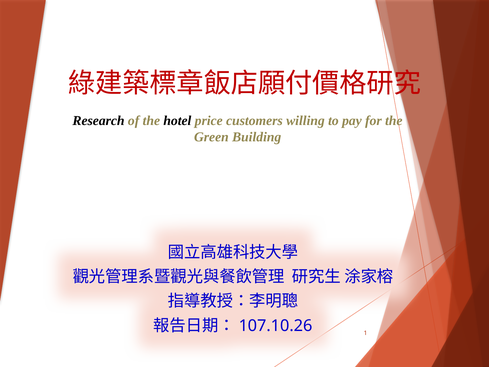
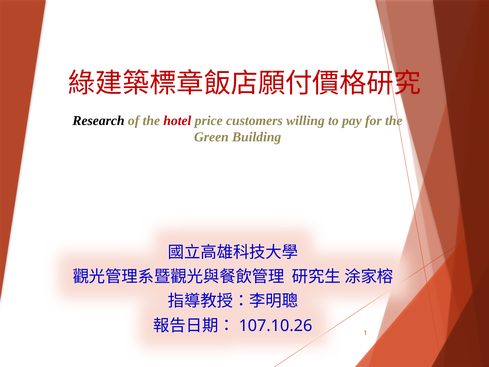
hotel colour: black -> red (177, 120)
